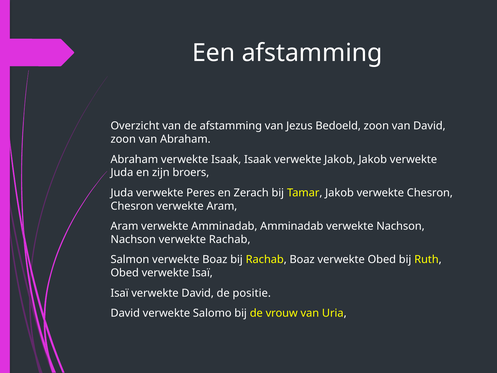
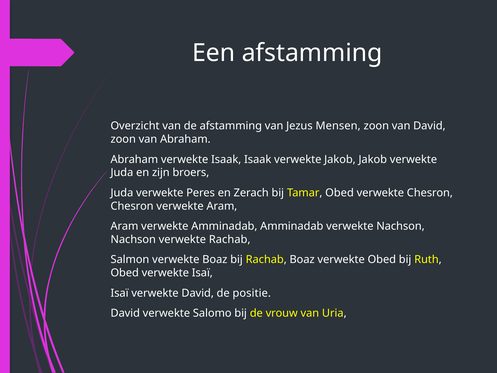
Bedoeld: Bedoeld -> Mensen (338, 126)
Tamar Jakob: Jakob -> Obed (340, 193)
